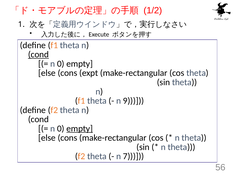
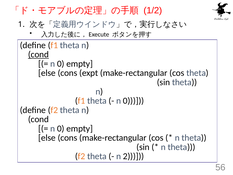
9: 9 -> 0 (134, 101)
empty underline: present -> none (80, 128)
7: 7 -> 2 (134, 156)
